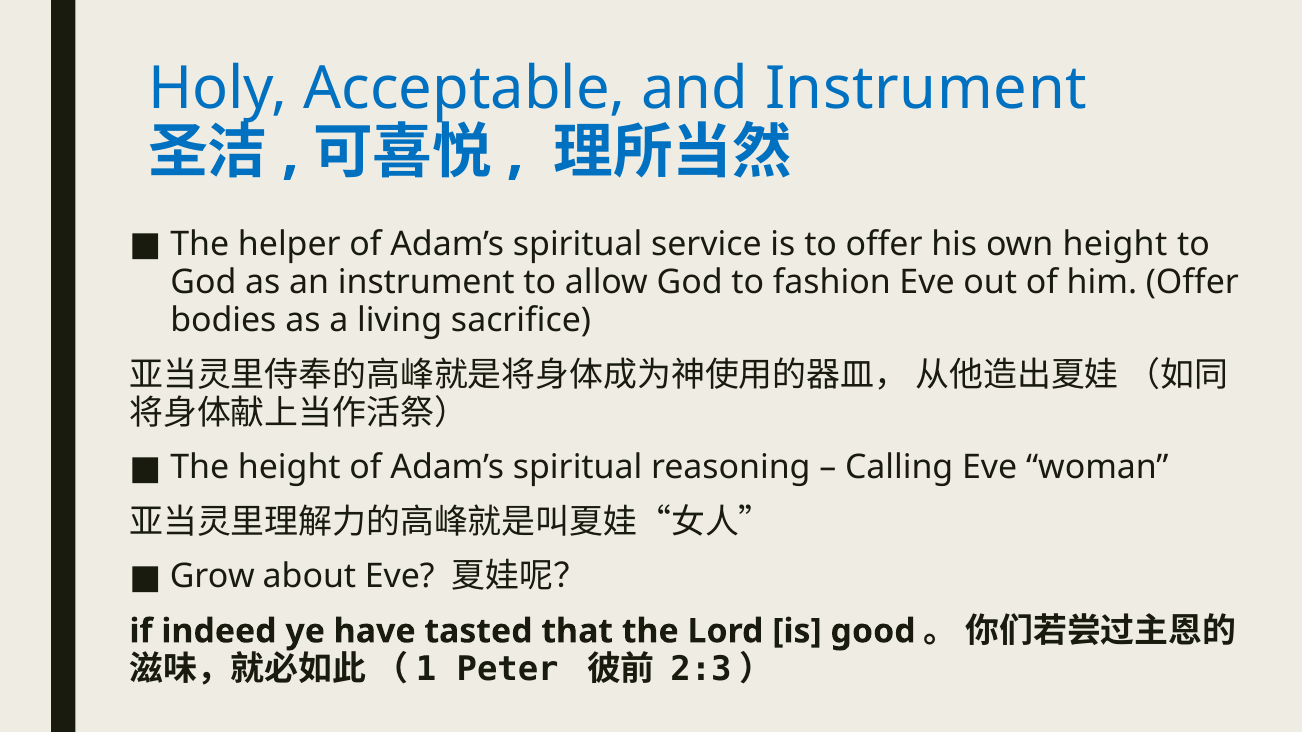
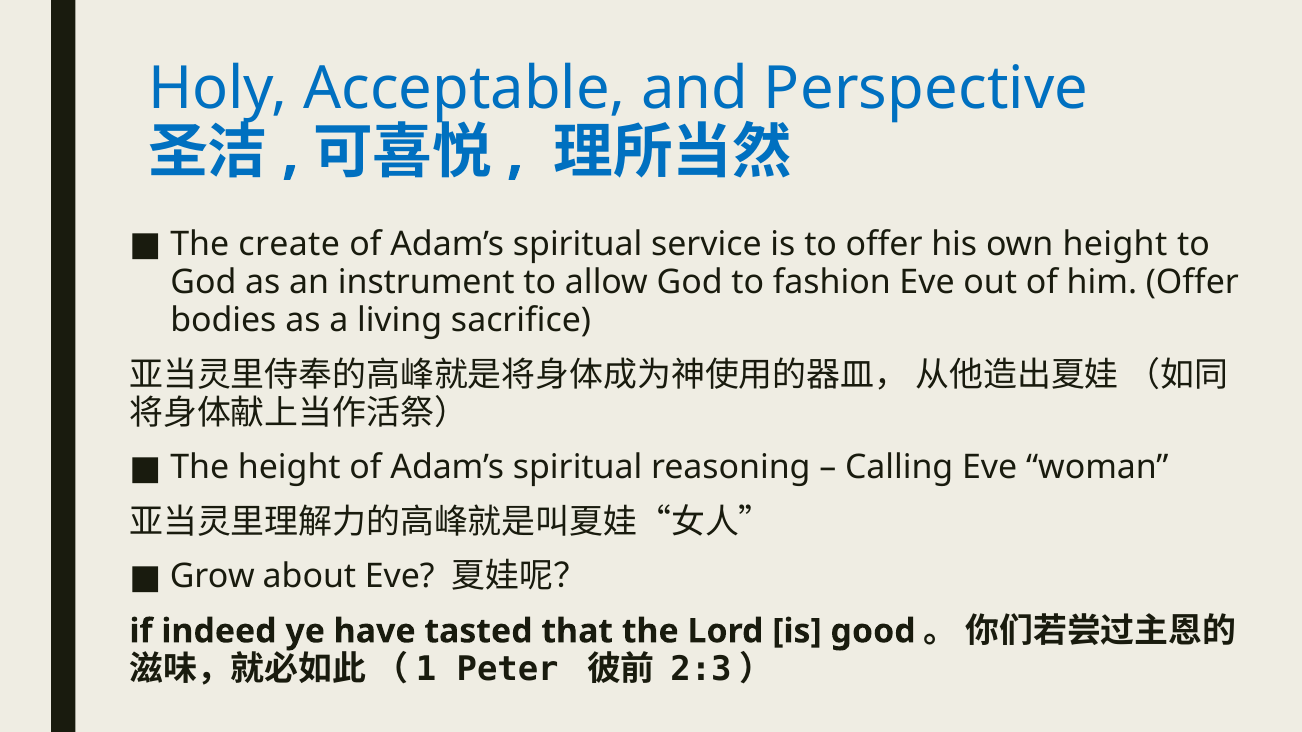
and Instrument: Instrument -> Perspective (926, 89)
helper: helper -> create (289, 244)
